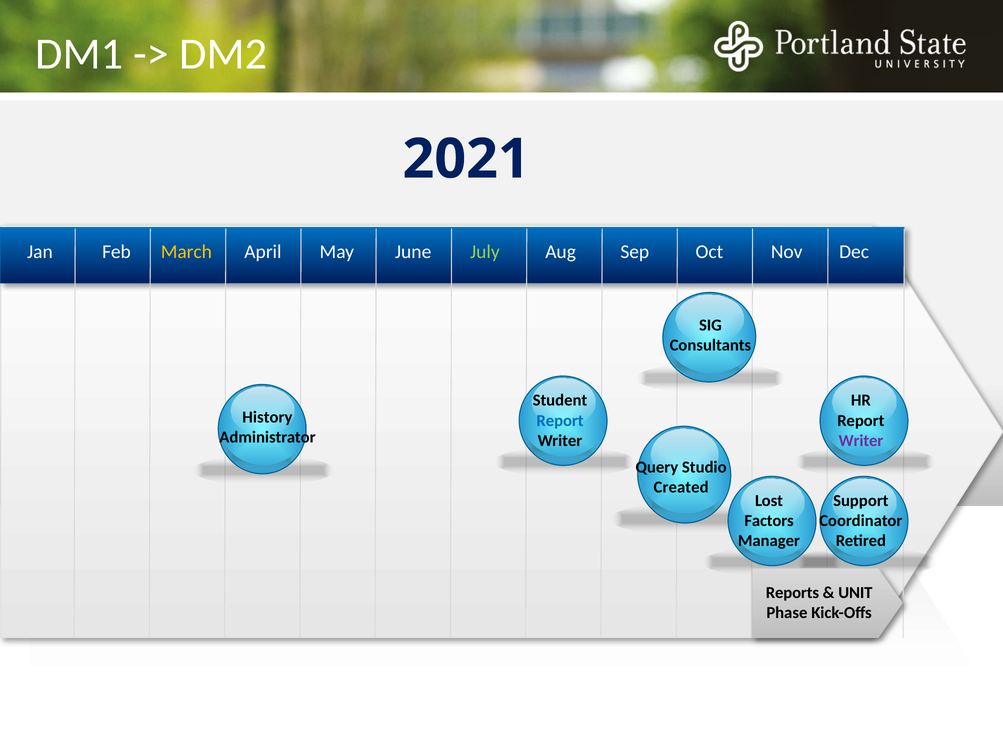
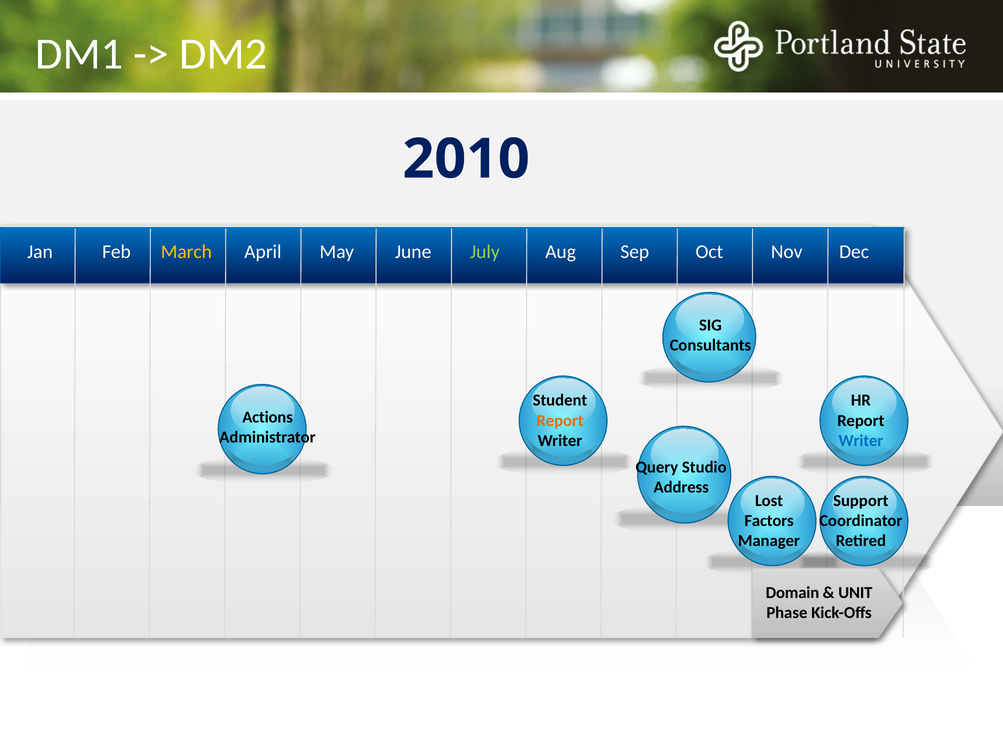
2021: 2021 -> 2010 (466, 159)
History: History -> Actions (268, 417)
Report colour: blue -> orange (560, 421)
Writer colour: purple -> blue (861, 441)
Created: Created -> Address (681, 487)
Reports: Reports -> Domain (792, 593)
